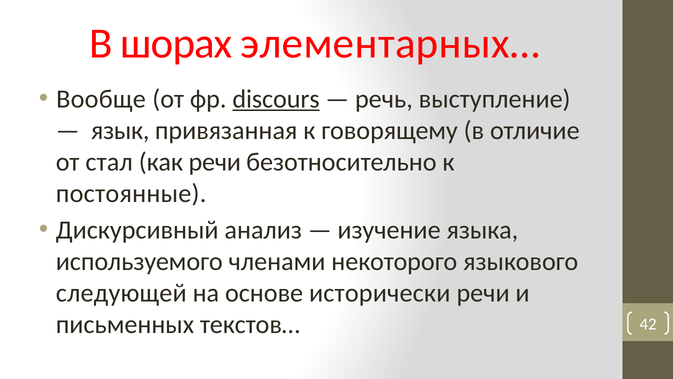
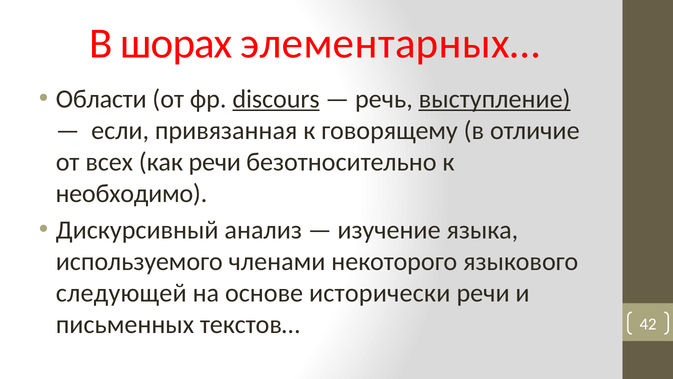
Вообще: Вообще -> Области (101, 99)
выступление underline: none -> present (495, 99)
язык: язык -> если (120, 130)
стал: стал -> всех (109, 162)
постоянные: постоянные -> необходимо (131, 193)
